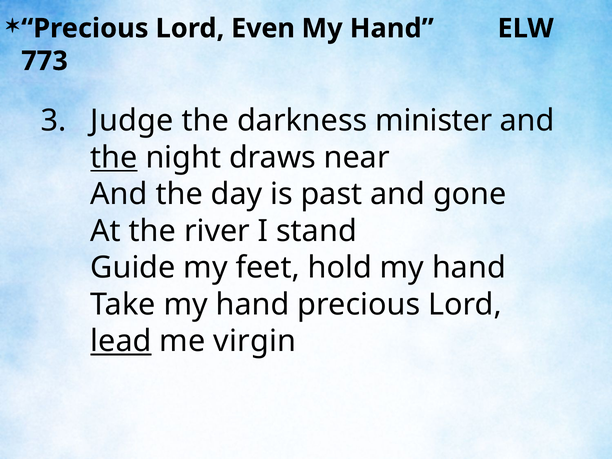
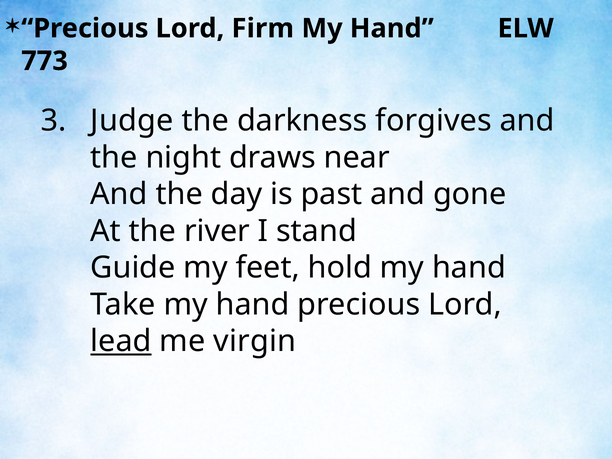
Even: Even -> Firm (263, 28)
minister: minister -> forgives (434, 121)
the underline: present -> none (114, 158)
